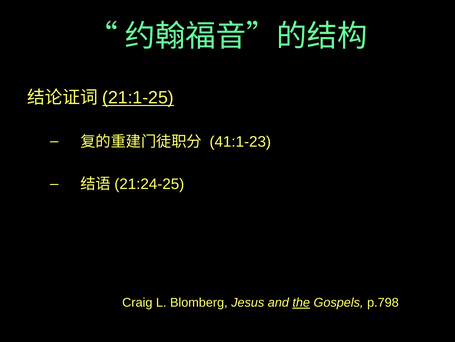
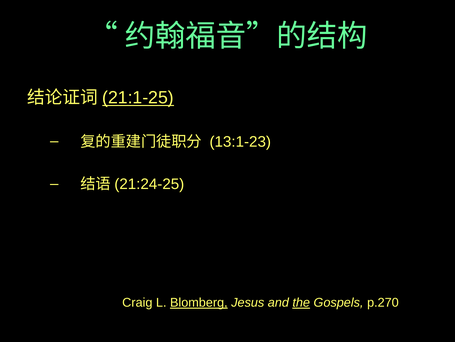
41:1-23: 41:1-23 -> 13:1-23 (240, 141)
Blomberg underline: none -> present (199, 302)
p.798: p.798 -> p.270 (383, 302)
